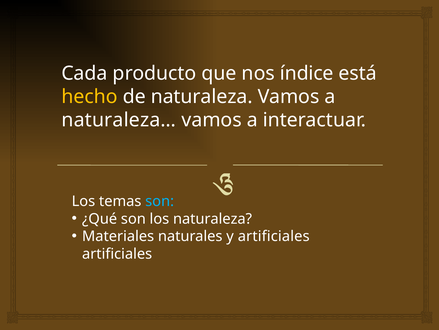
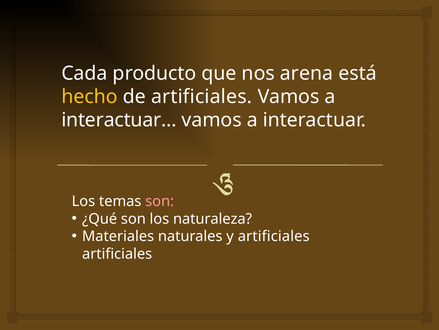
índice: índice -> arena (307, 73)
de naturaleza: naturaleza -> artificiales (202, 97)
naturaleza…: naturaleza… -> interactuar… (119, 120)
son colour: light blue -> pink (160, 201)
